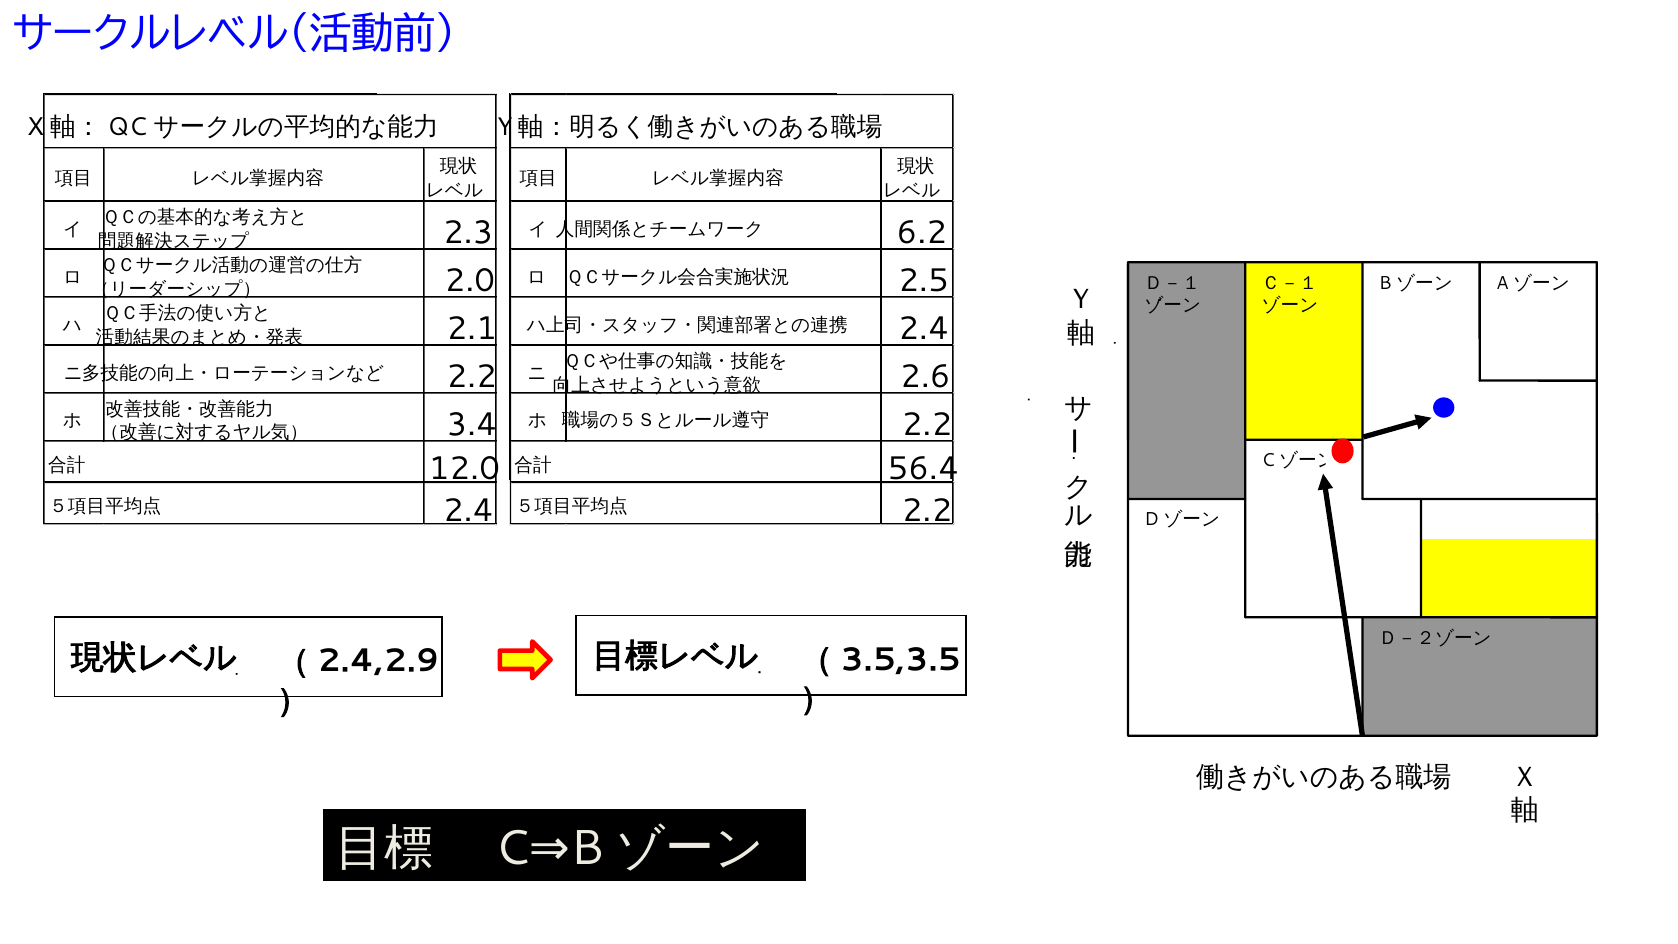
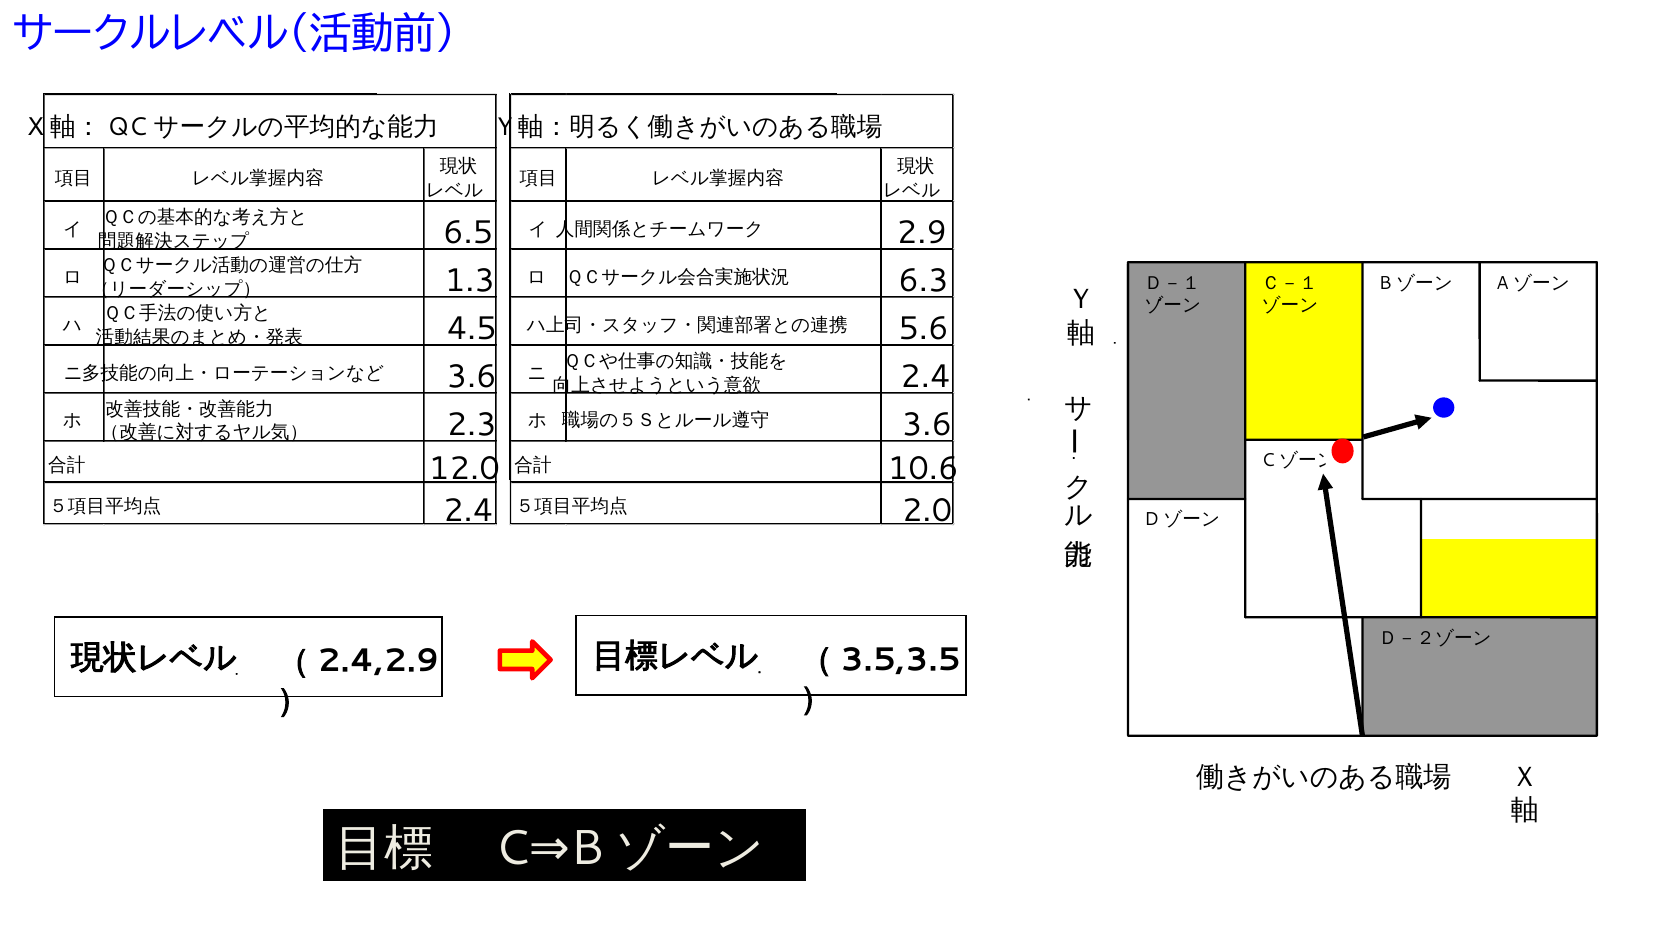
2.3: 2.3 -> 6.5 (468, 233)
6.2: 6.2 -> 2.9 (922, 233)
2.0: 2.0 -> 1.3 (470, 281)
2.5: 2.5 -> 6.3 (924, 281)
2.1: 2.1 -> 4.5 (472, 329)
2.4: 2.4 -> 5.6 (924, 329)
2.2: 2.2 -> 3.6 (472, 377)
2.6: 2.6 -> 2.4 (925, 377)
3.4: 3.4 -> 2.3 (472, 425)
2.2: 2.2 -> 3.6 (927, 425)
56.4: 56.4 -> 10.6 (923, 469)
2.4 2.2: 2.2 -> 2.0 (927, 510)
